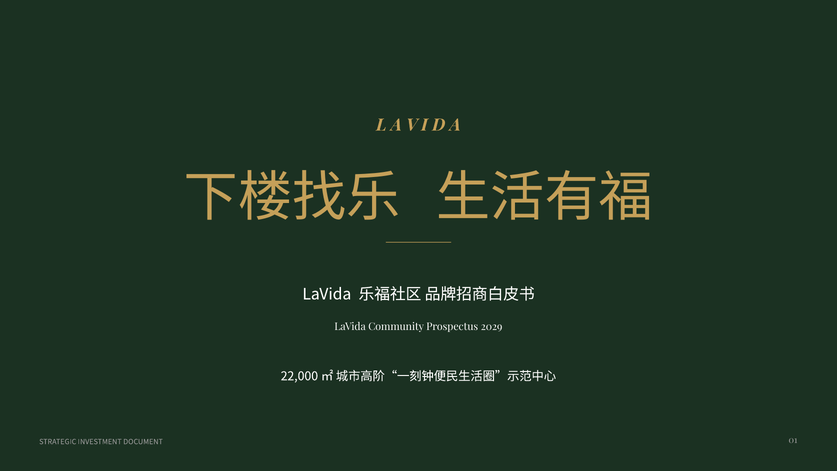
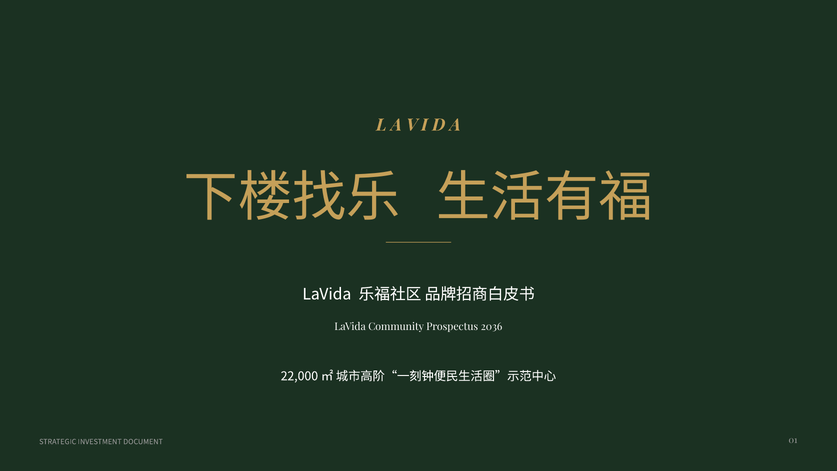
2029: 2029 -> 2036 (492, 327)
